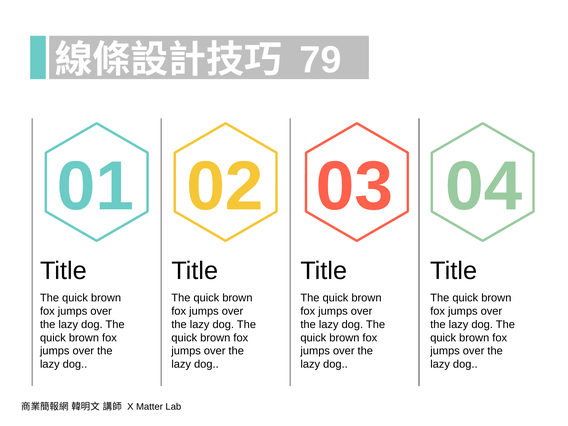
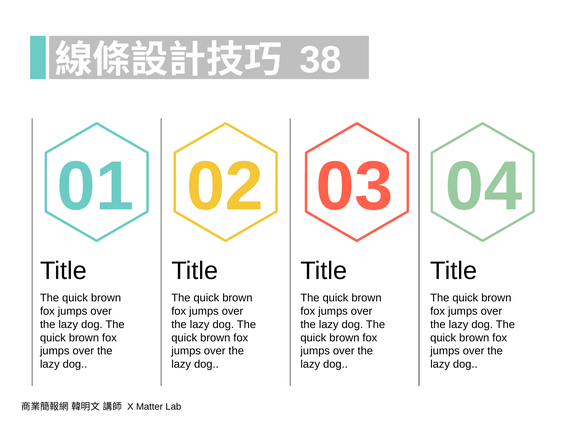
79: 79 -> 38 (321, 60)
